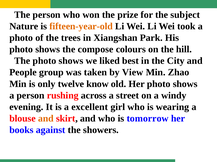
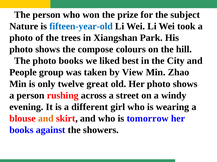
fifteen-year-old colour: orange -> blue (81, 26)
The photo shows: shows -> books (71, 61)
know: know -> great (97, 84)
excellent: excellent -> different (90, 107)
